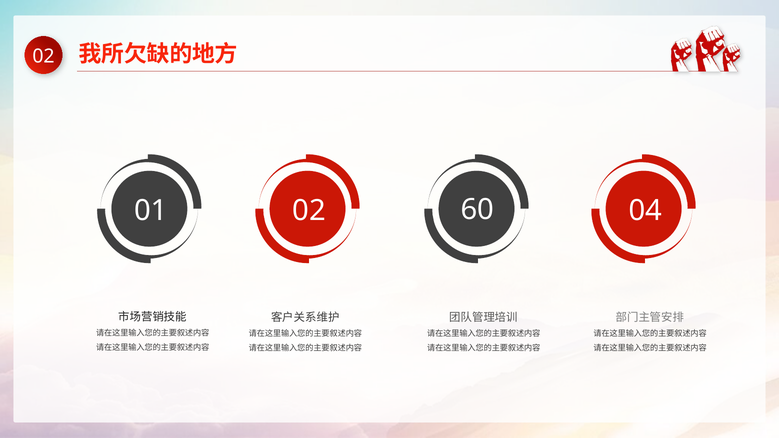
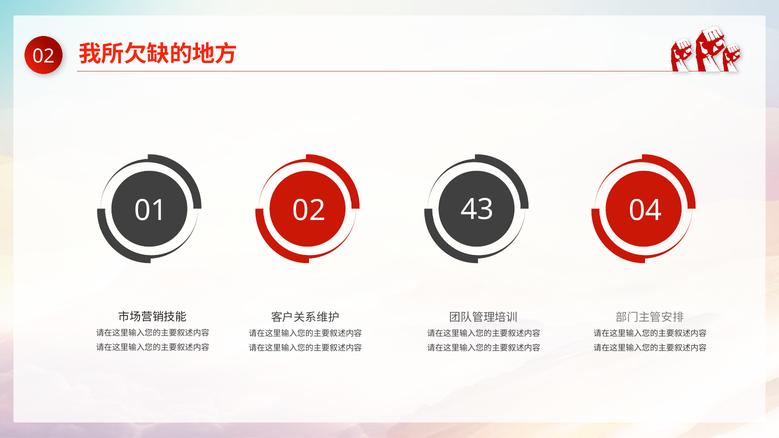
60: 60 -> 43 (477, 209)
